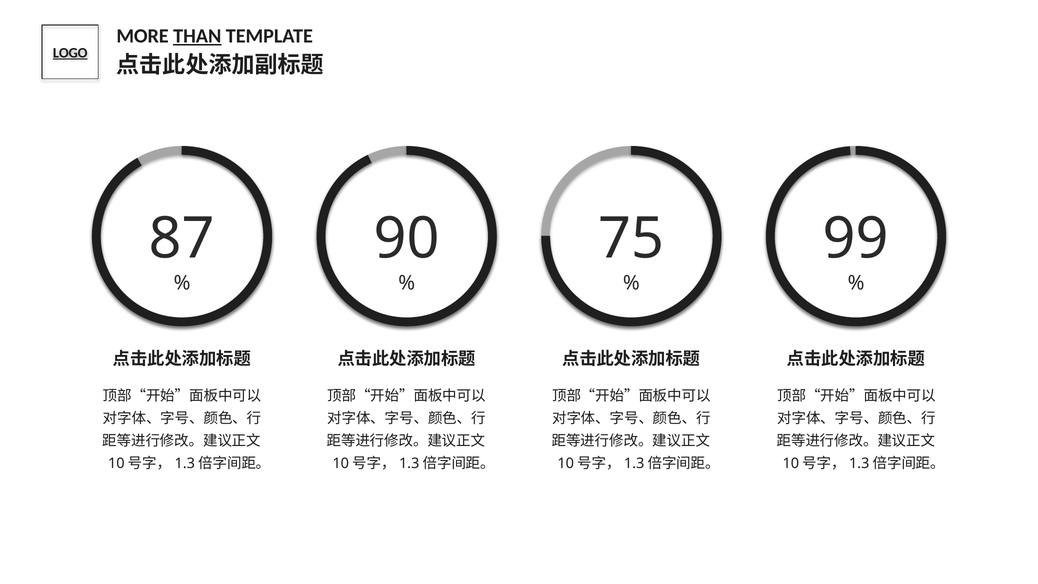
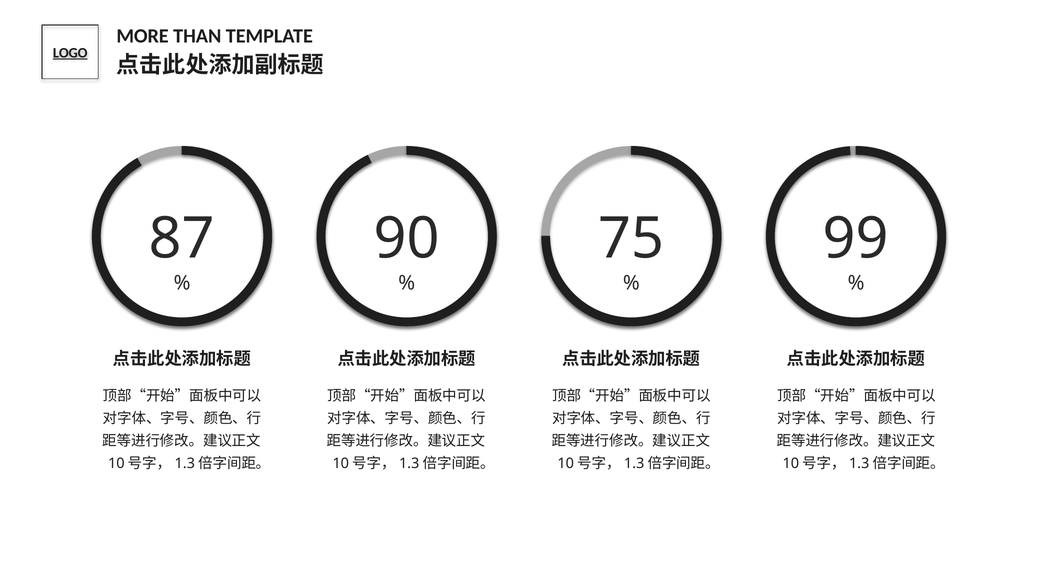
THAN underline: present -> none (197, 36)
